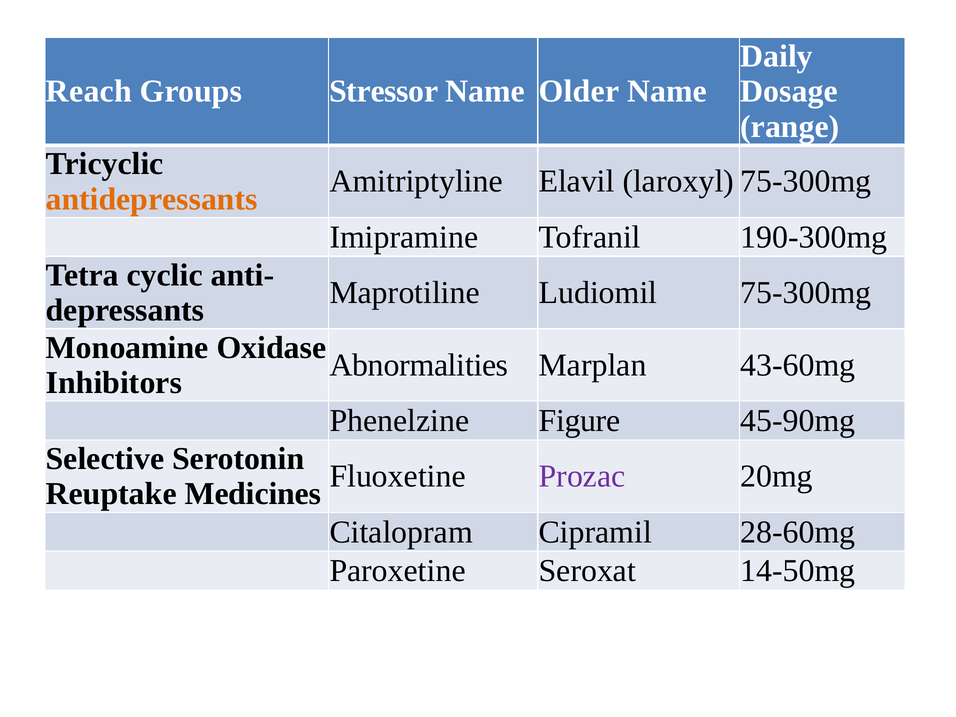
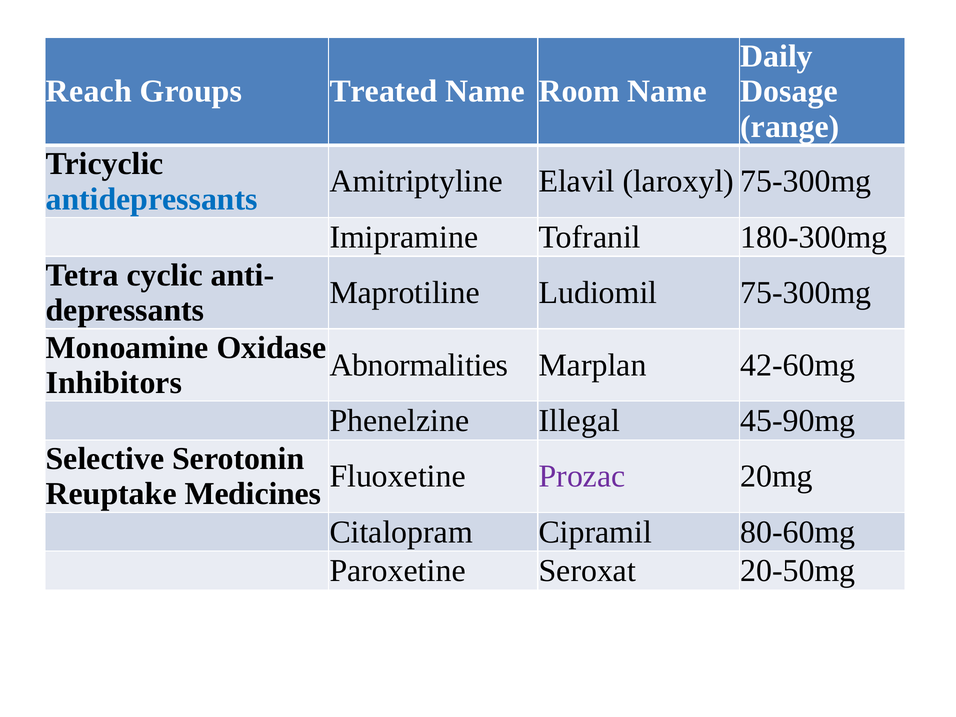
Stressor: Stressor -> Treated (383, 91)
Older: Older -> Room (579, 91)
antidepressants colour: orange -> blue (152, 199)
190-300mg: 190-300mg -> 180-300mg (814, 237)
43-60mg: 43-60mg -> 42-60mg (798, 365)
Figure: Figure -> Illegal (579, 421)
28-60mg: 28-60mg -> 80-60mg (798, 532)
14-50mg: 14-50mg -> 20-50mg (798, 571)
